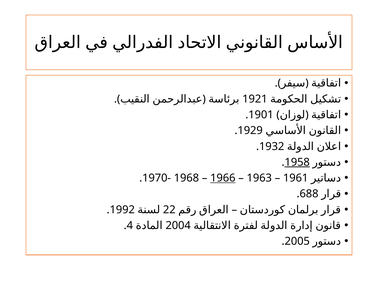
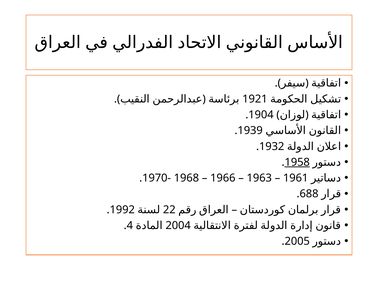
1901: 1901 -> 1904 (261, 115)
1929: 1929 -> 1939 (250, 131)
1966 underline: present -> none (223, 178)
